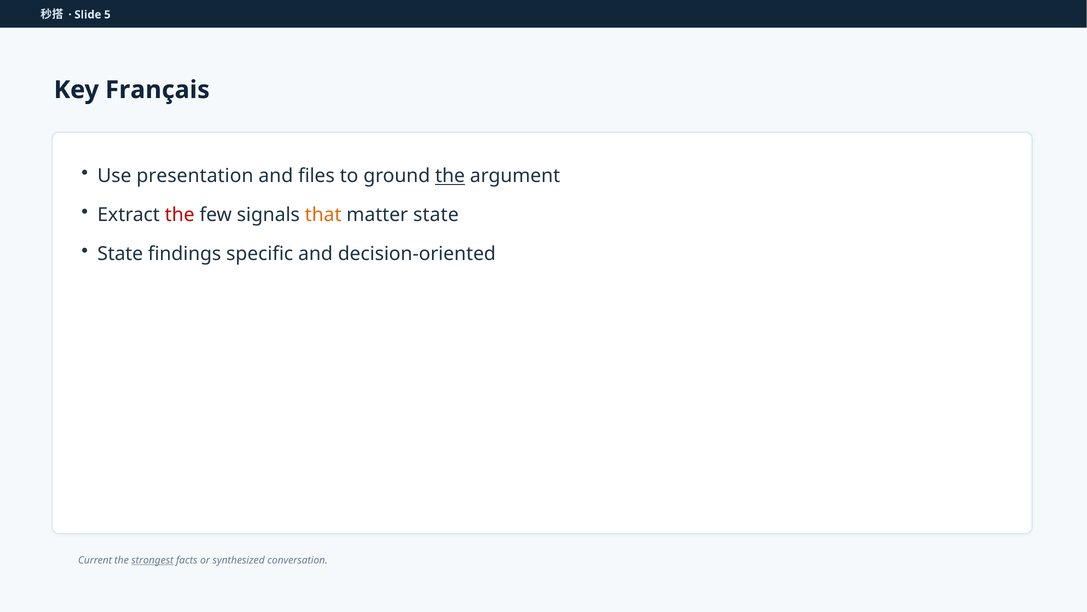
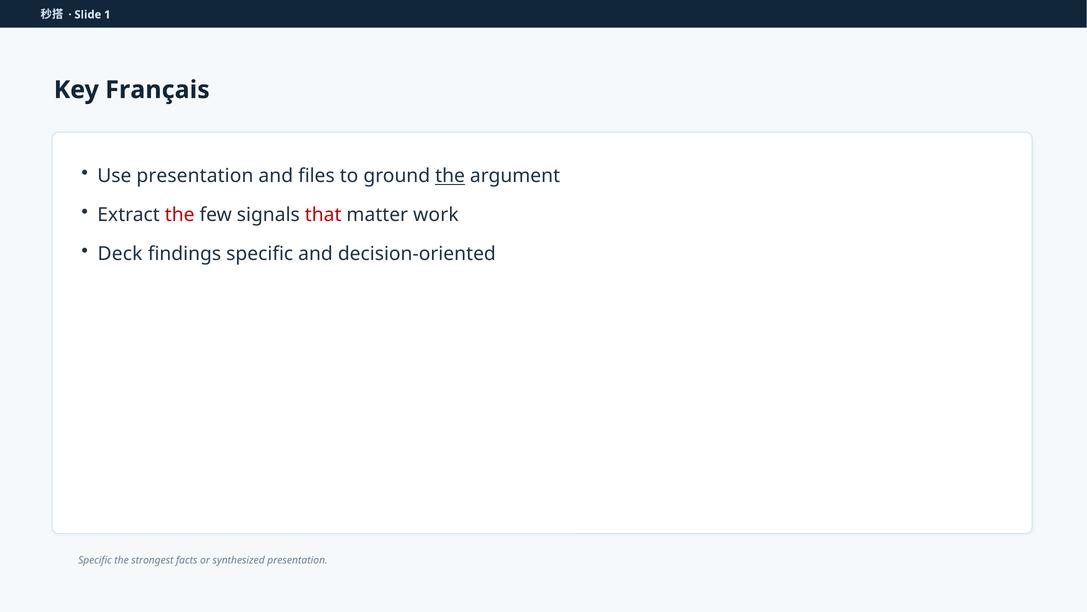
5: 5 -> 1 (107, 15)
that colour: orange -> red (323, 215)
matter state: state -> work (436, 215)
State: State -> Deck (120, 254)
Current: Current -> Specific (95, 560)
strongest underline: present -> none (152, 560)
synthesized conversation: conversation -> presentation (298, 560)
